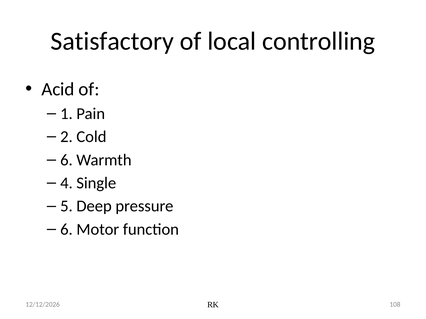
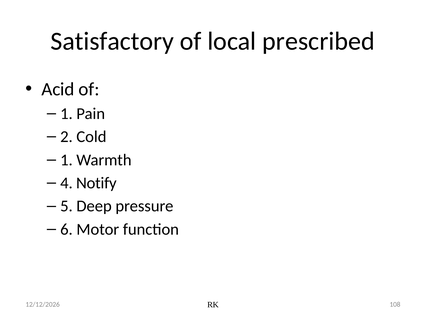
controlling: controlling -> prescribed (319, 41)
6: 6 -> 1 (66, 160)
Single: Single -> Notify (96, 183)
